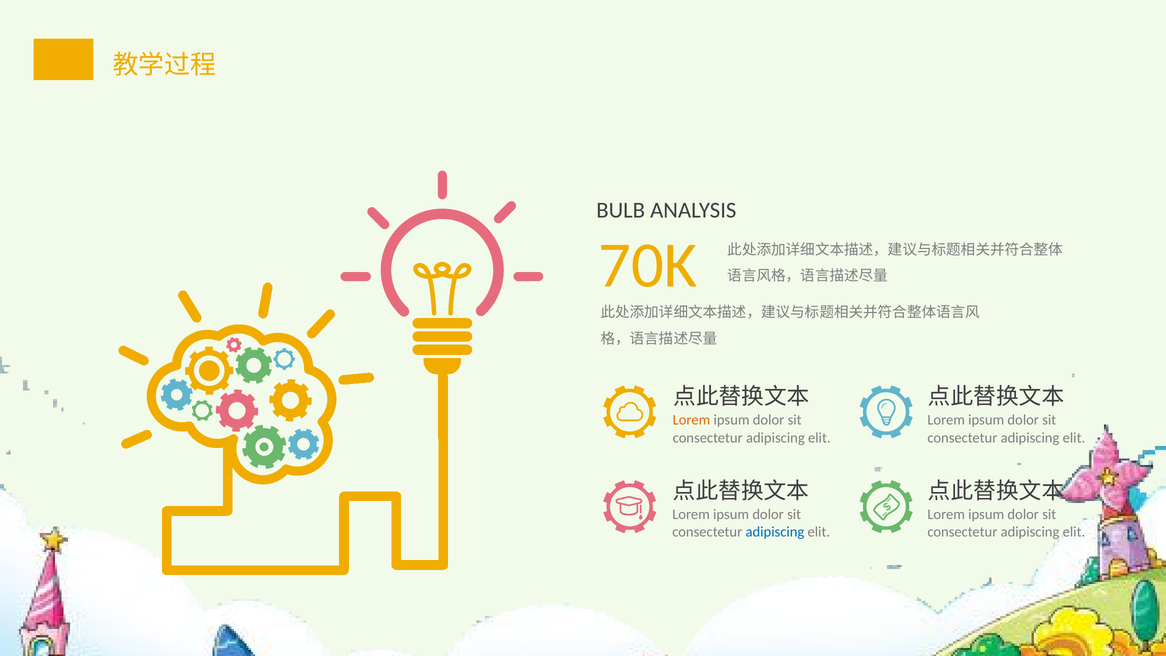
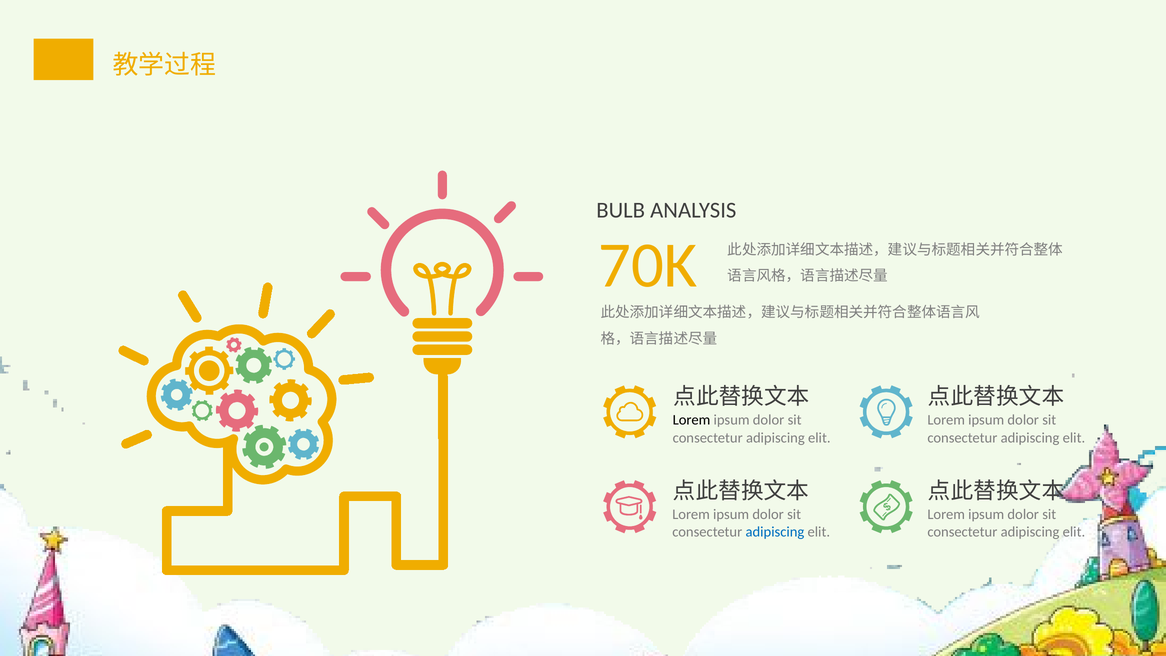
Lorem colour: orange -> black (692, 420)
